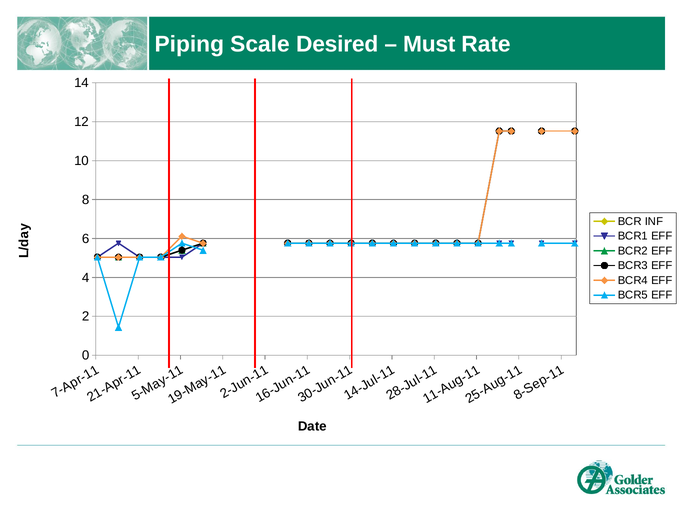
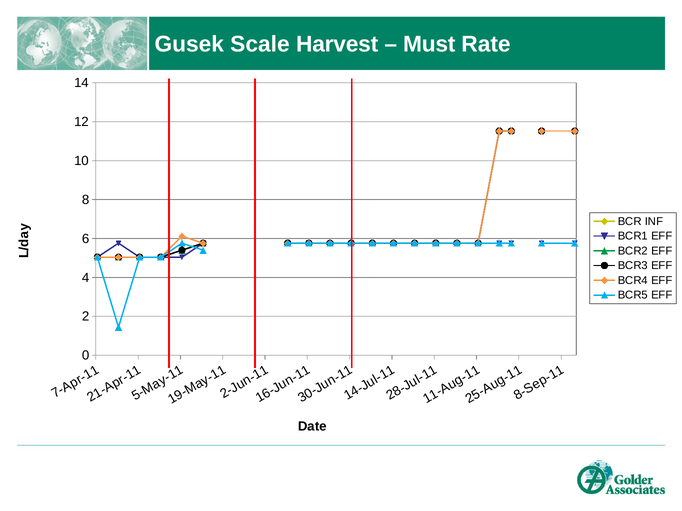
Piping: Piping -> Gusek (189, 44)
Desired: Desired -> Harvest (337, 44)
